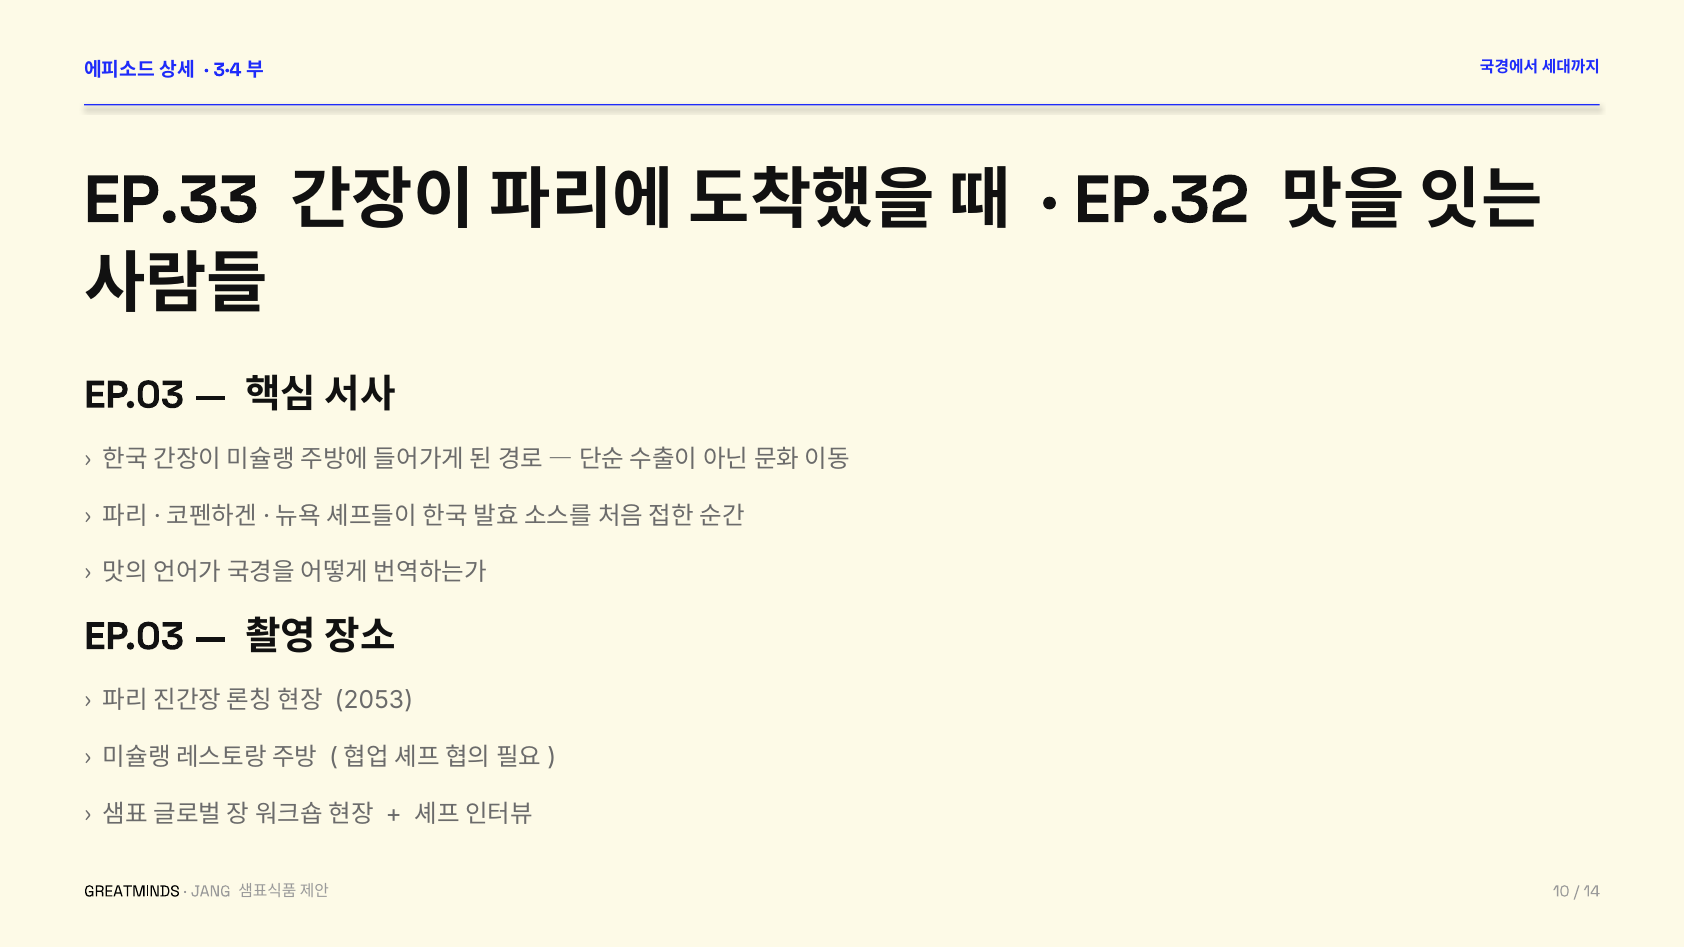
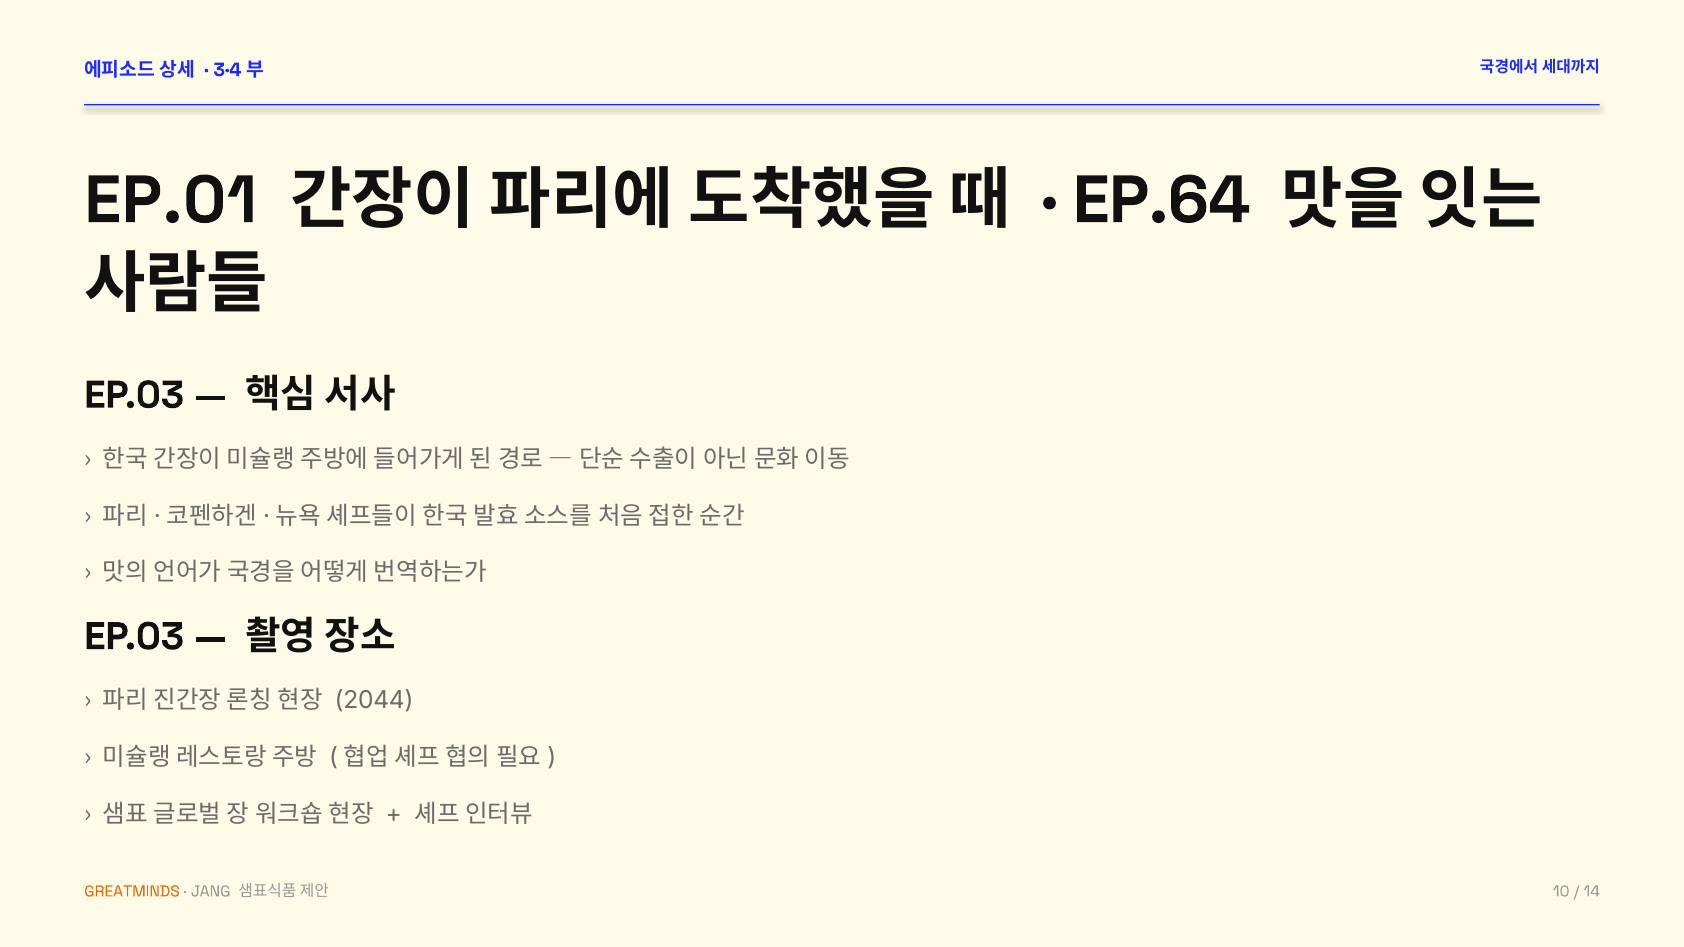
EP.33: EP.33 -> EP.01 (171, 200)
EP.32: EP.32 -> EP.64 (1162, 200)
2053: 2053 -> 2044 (374, 701)
GREATMINDS colour: black -> orange (132, 892)
